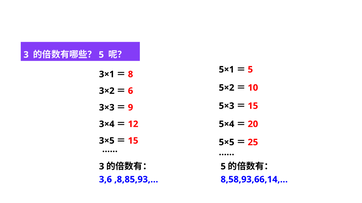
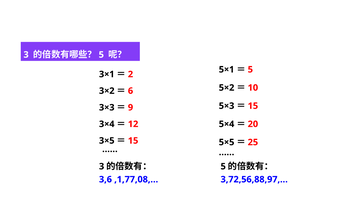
8: 8 -> 2 (131, 74)
,8,85,93,…: ,8,85,93,… -> ,1,77,08,… (136, 180)
8,58,93,66,14,…: 8,58,93,66,14,… -> 3,72,56,88,97,… (254, 180)
